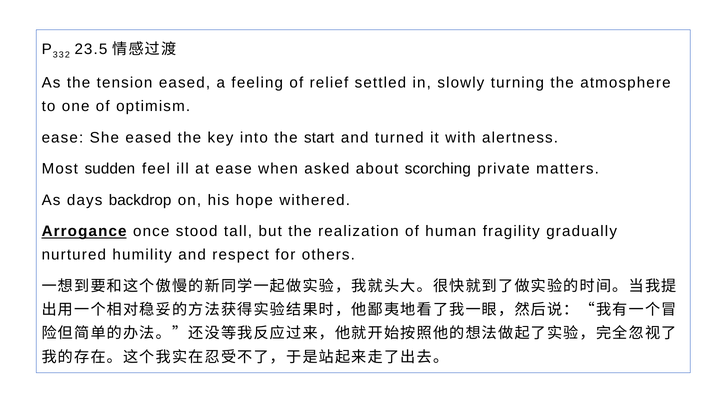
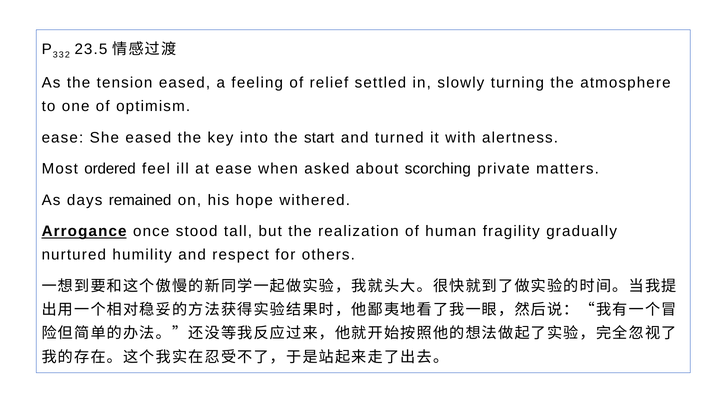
sudden: sudden -> ordered (110, 169)
backdrop: backdrop -> remained (140, 200)
